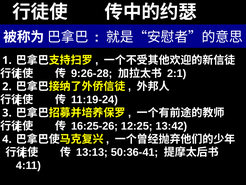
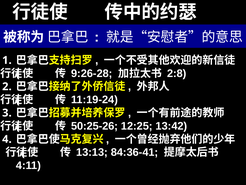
2:1: 2:1 -> 2:8 (177, 73)
16:25-26: 16:25-26 -> 50:25-26 (95, 126)
50:36-41: 50:36-41 -> 84:36-41 (135, 152)
